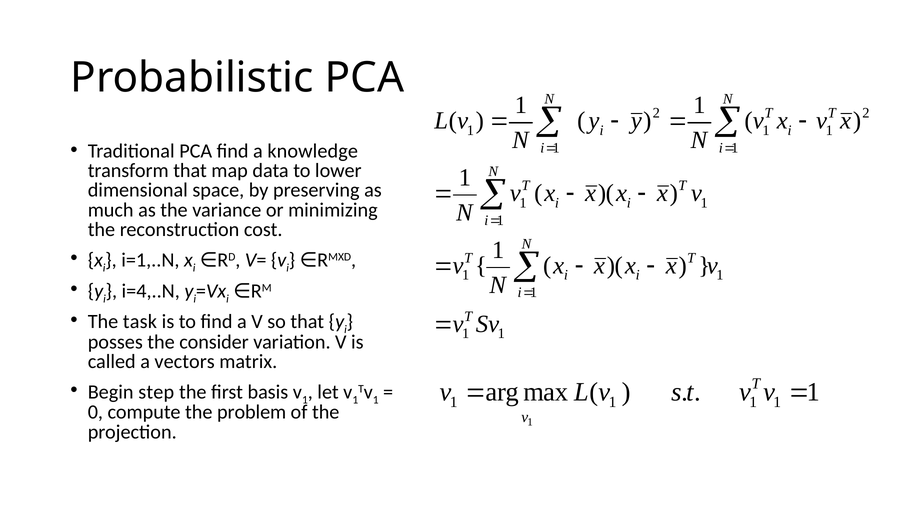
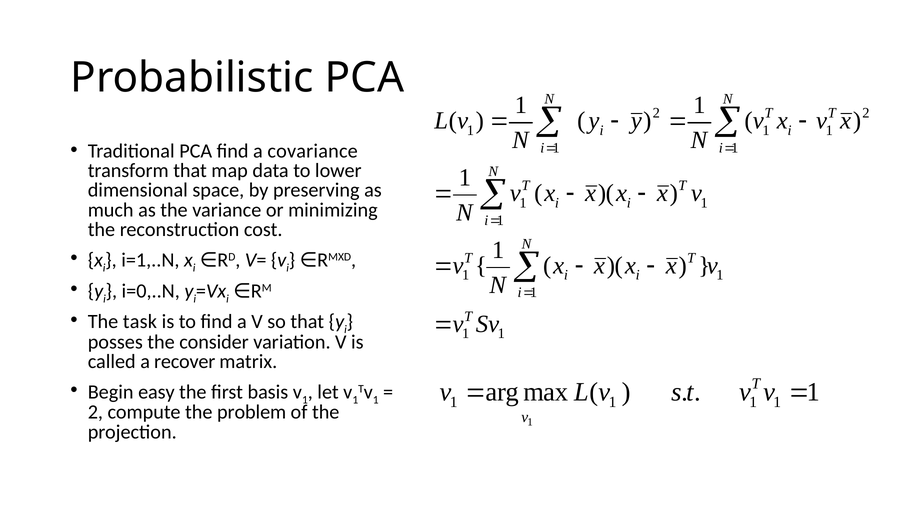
knowledge: knowledge -> covariance (313, 151)
i=4,..N: i=4,..N -> i=0,..N (151, 291)
vectors: vectors -> recover (185, 361)
step: step -> easy (156, 392)
0: 0 -> 2 (95, 412)
